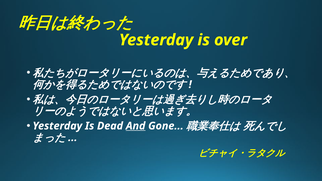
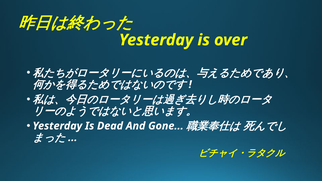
And underline: present -> none (136, 126)
